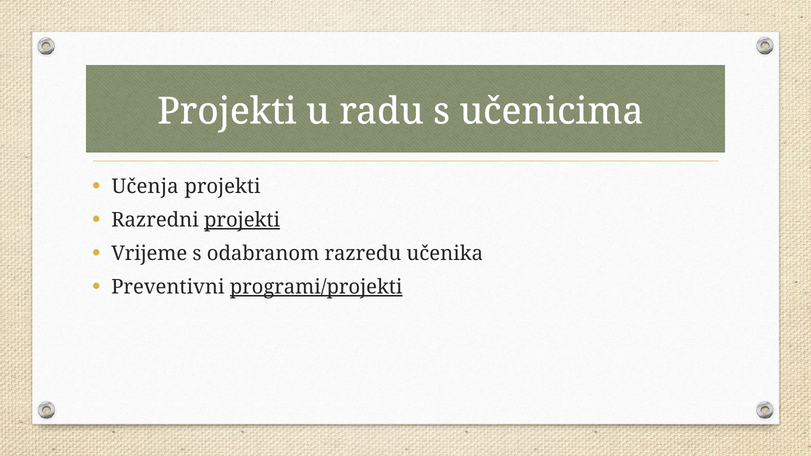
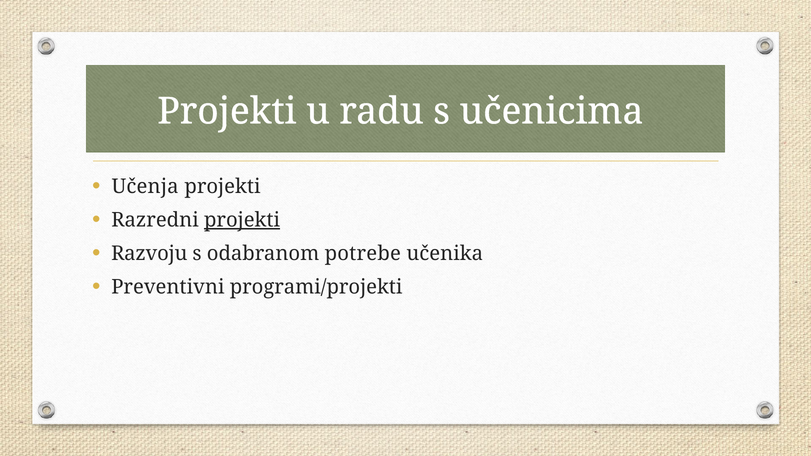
Vrijeme: Vrijeme -> Razvoju (149, 254)
razredu: razredu -> potrebe (363, 254)
programi/projekti underline: present -> none (316, 287)
